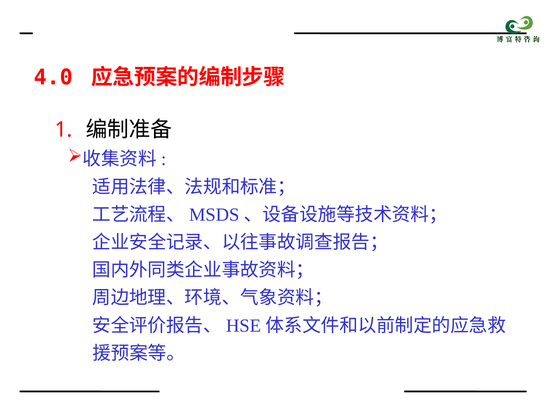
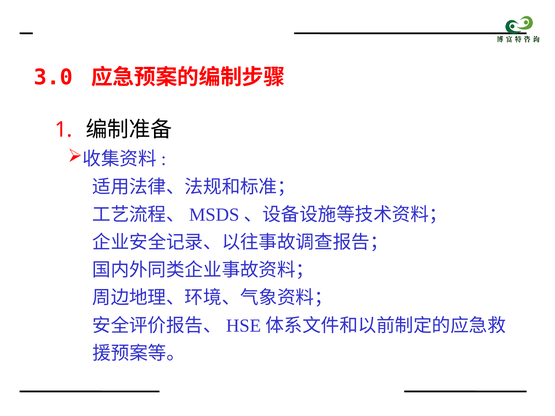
4.0: 4.0 -> 3.0 (53, 77)
